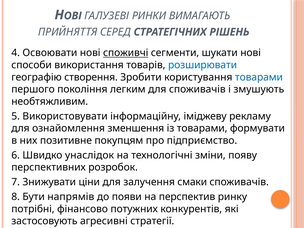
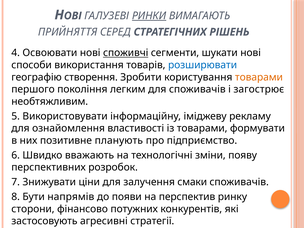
РИНКИ underline: none -> present (149, 16)
товарами colour: blue -> orange (259, 77)
змушують: змушують -> загострює (259, 89)
зменшення: зменшення -> властивості (136, 128)
покупцям: покупцям -> планують (119, 141)
унаслідок: унаслідок -> вважають (90, 155)
потрібні: потрібні -> сторони (33, 209)
